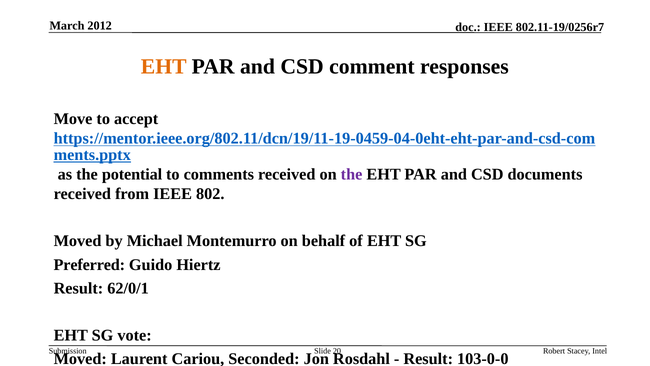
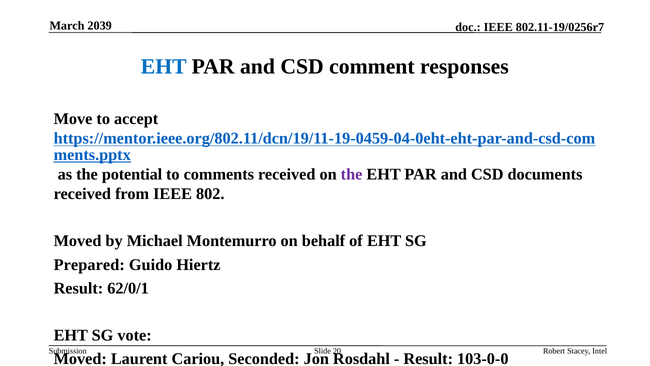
2012: 2012 -> 2039 (100, 26)
EHT colour: orange -> blue (164, 66)
Preferred: Preferred -> Prepared (89, 264)
